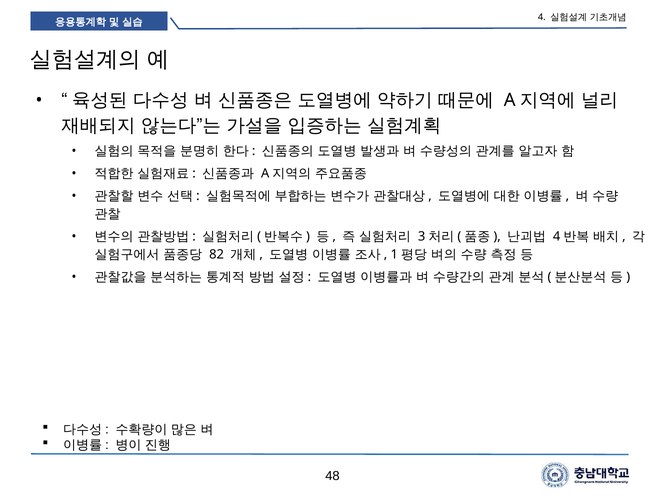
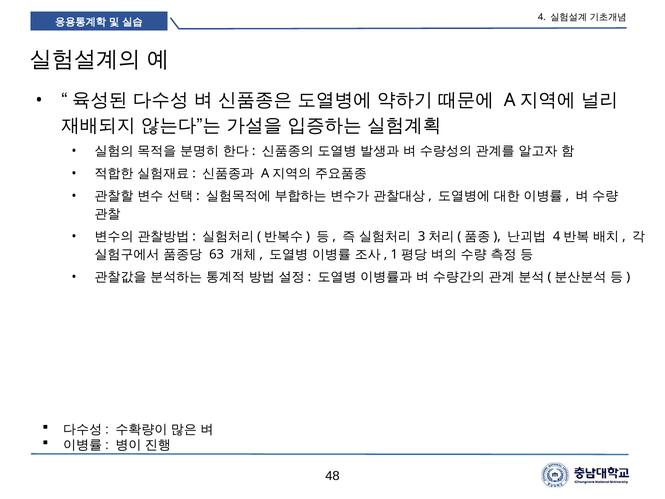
82: 82 -> 63 (217, 254)
